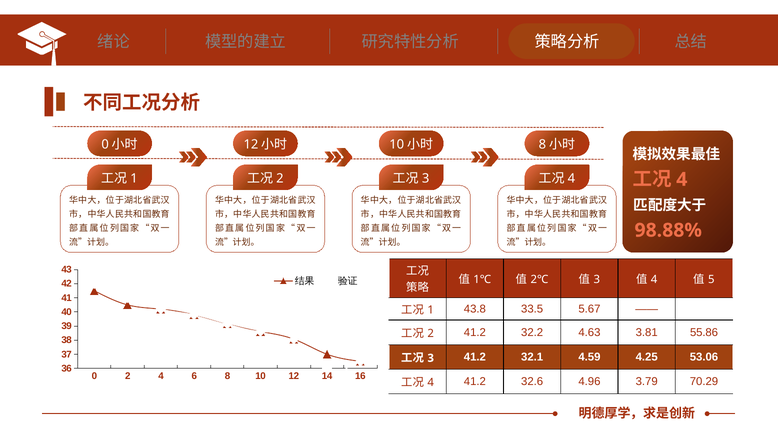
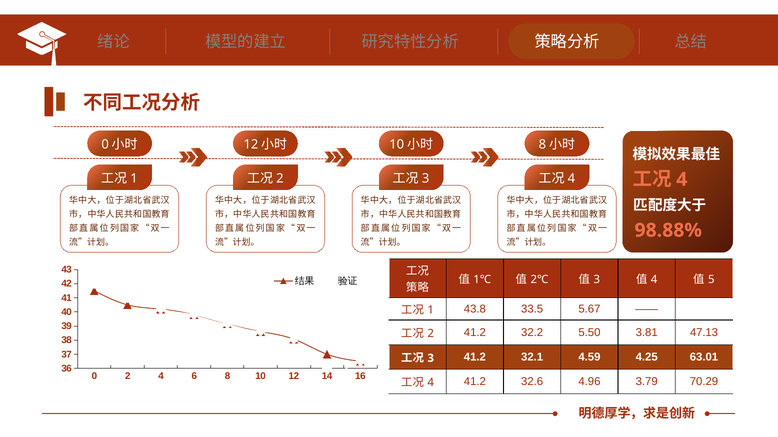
4.63: 4.63 -> 5.50 (589, 333)
55.86: 55.86 -> 47.13 (704, 333)
53.06: 53.06 -> 63.01 (704, 358)
